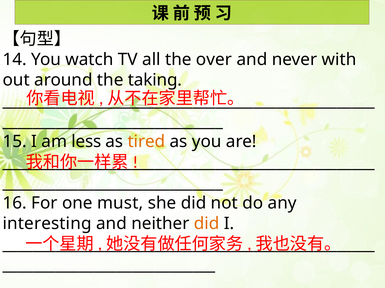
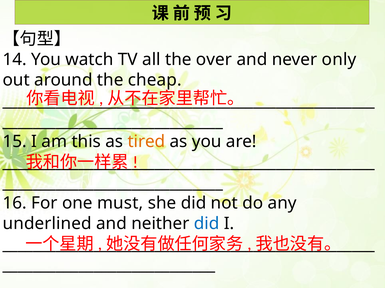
with: with -> only (339, 60)
taking: taking -> cheap (155, 80)
less: less -> this (86, 142)
interesting: interesting -> underlined (47, 224)
did colour: orange -> blue (207, 224)
